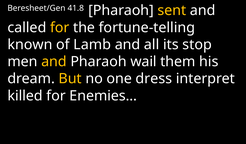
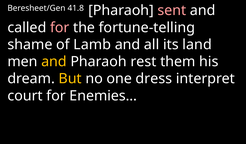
sent colour: yellow -> pink (172, 10)
for colour: yellow -> pink (60, 28)
known: known -> shame (30, 45)
stop: stop -> land (197, 45)
wail: wail -> rest (143, 62)
killed: killed -> court (25, 96)
